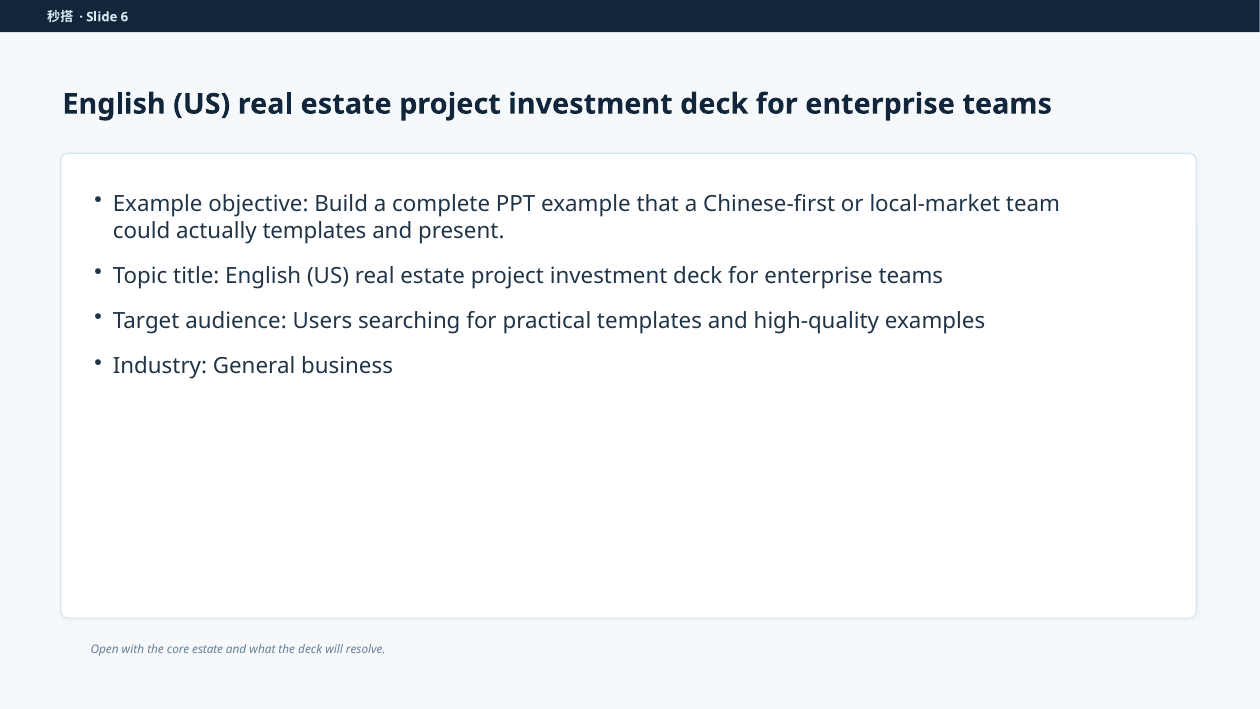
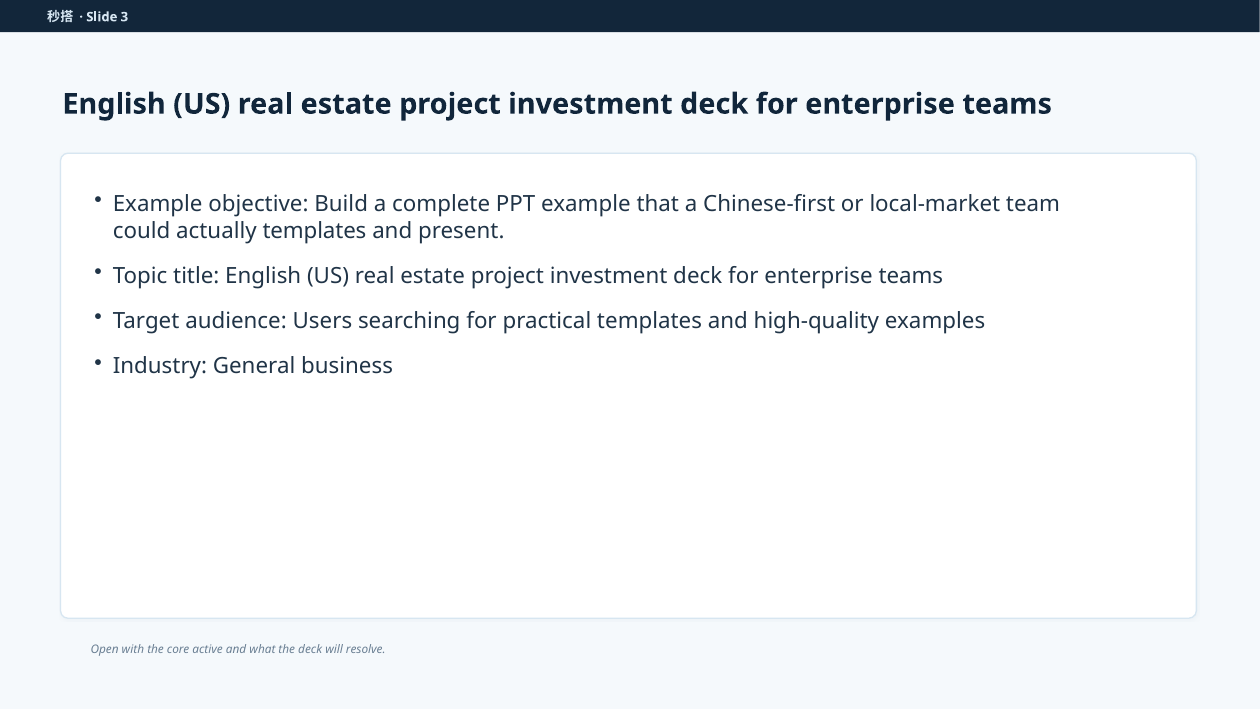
6: 6 -> 3 (124, 17)
core estate: estate -> active (208, 649)
